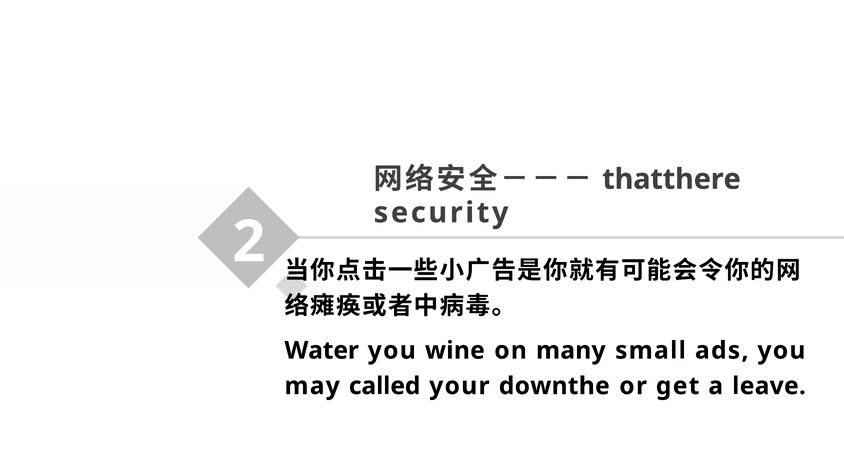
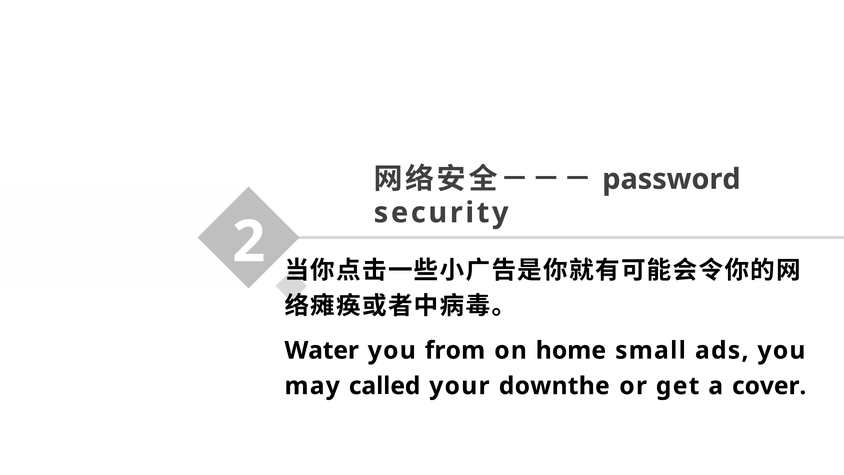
thatthere: thatthere -> password (671, 179)
wine: wine -> from (455, 350)
many: many -> home (571, 350)
leave: leave -> cover (769, 386)
